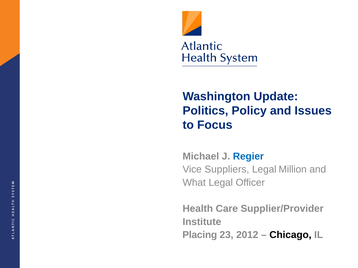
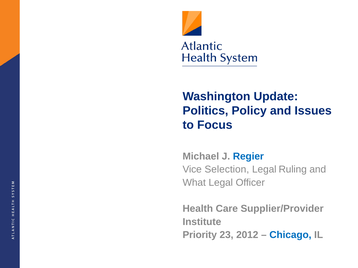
Suppliers: Suppliers -> Selection (227, 170)
Million: Million -> Ruling (293, 170)
Placing: Placing -> Priority (200, 235)
Chicago colour: black -> blue (290, 235)
